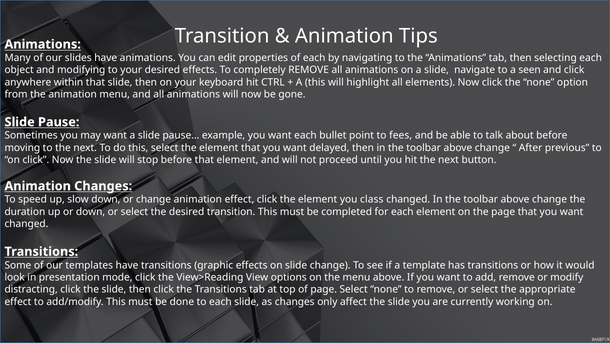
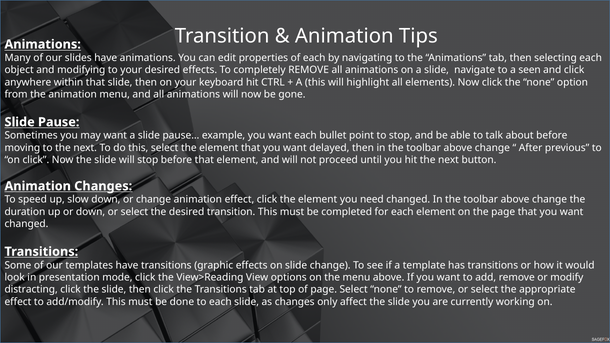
to fees: fees -> stop (401, 136)
class: class -> need (372, 200)
